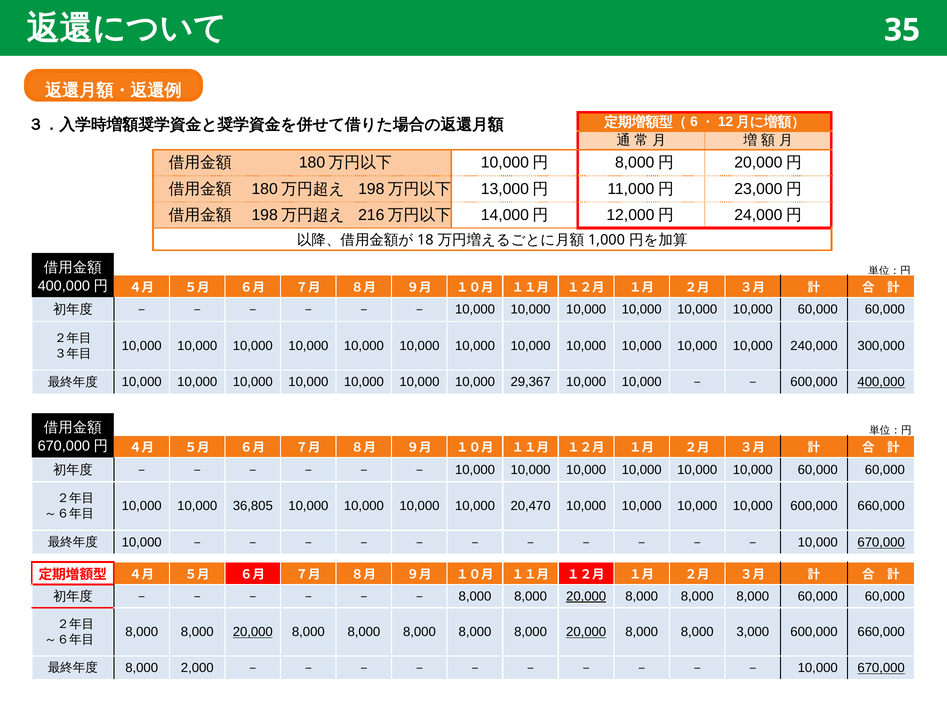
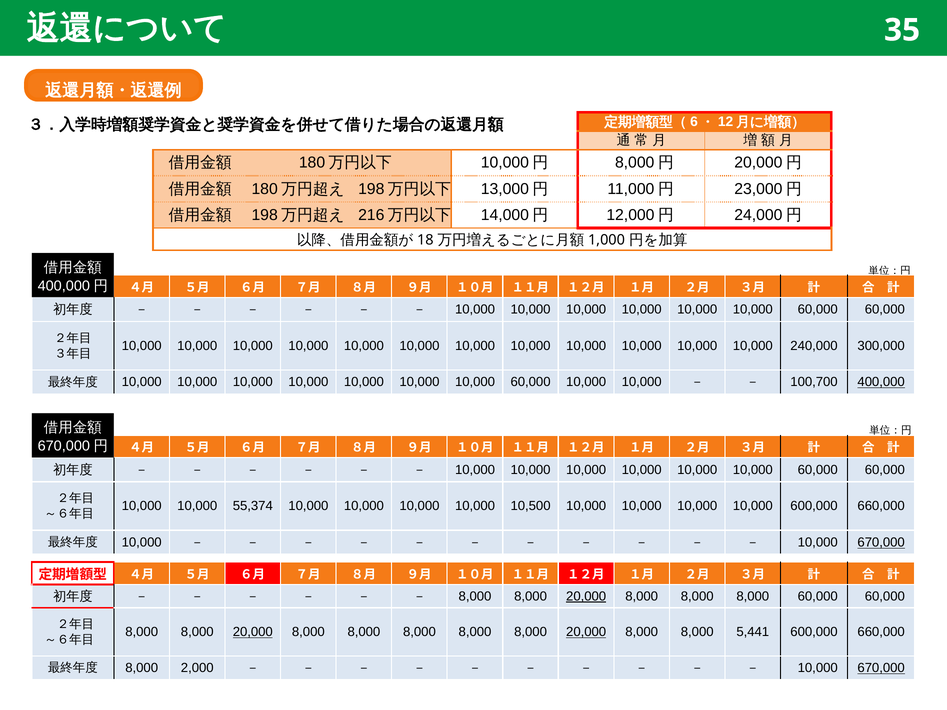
29,367: 29,367 -> 60,000 (531, 382)
600,000: 600,000 -> 100,700 (814, 382)
36,805: 36,805 -> 55,374 (253, 506)
20,470: 20,470 -> 10,500 (531, 506)
3,000: 3,000 -> 5,441 (753, 632)
